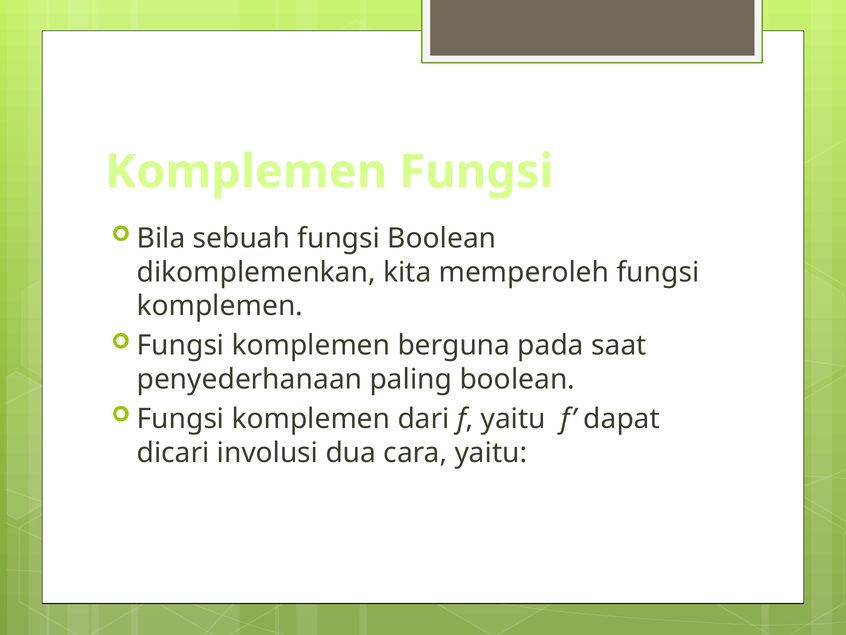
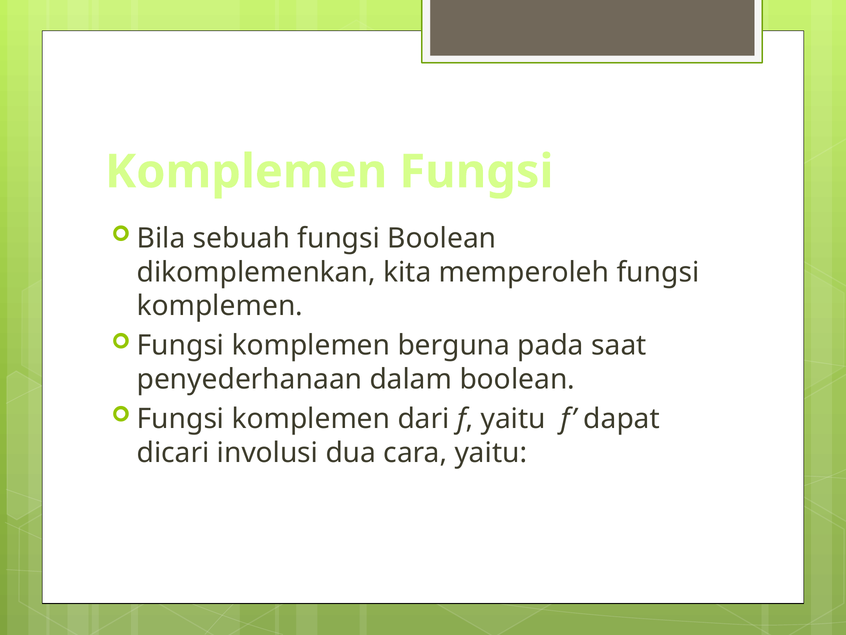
paling: paling -> dalam (411, 379)
